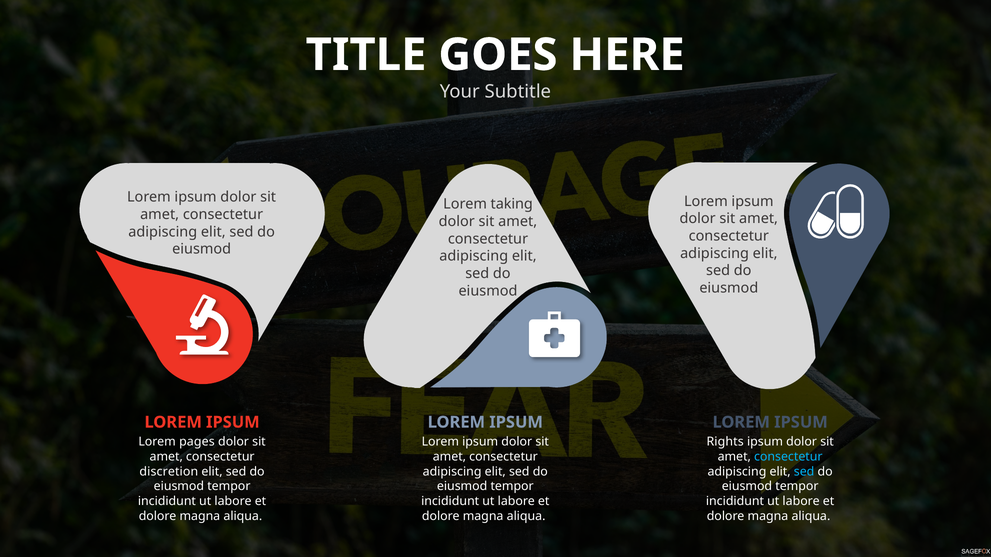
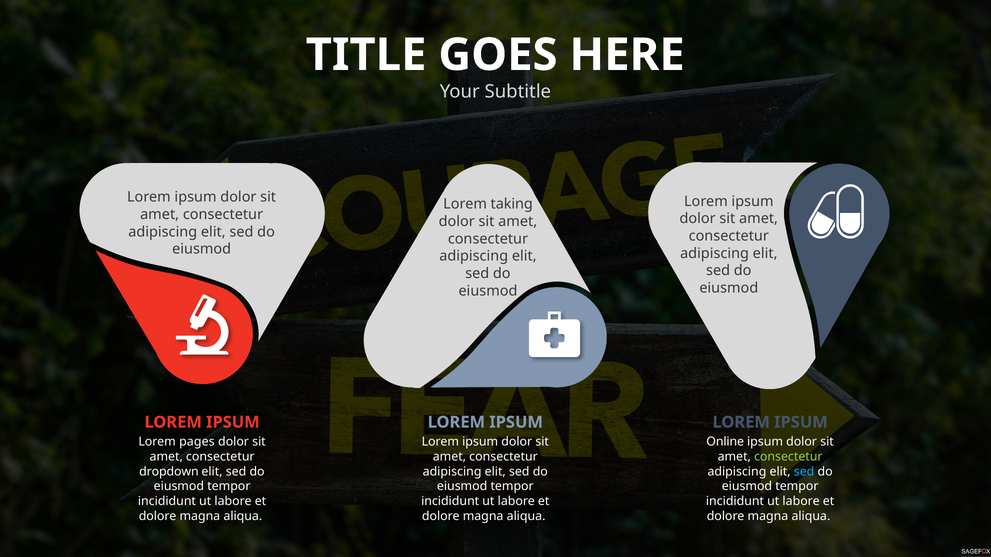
Rights: Rights -> Online (725, 442)
consectetur colour: light blue -> light green (788, 457)
discretion: discretion -> dropdown (169, 472)
